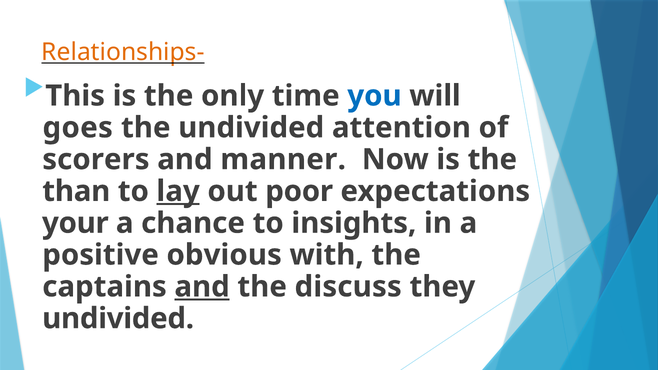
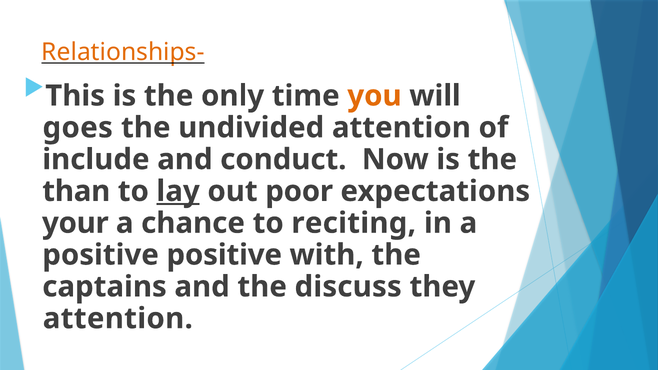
you colour: blue -> orange (374, 96)
scorers: scorers -> include (96, 159)
manner: manner -> conduct (283, 159)
insights: insights -> reciting (354, 223)
positive obvious: obvious -> positive (224, 255)
and underline: present -> none (202, 287)
undivided: undivided -> attention (118, 319)
